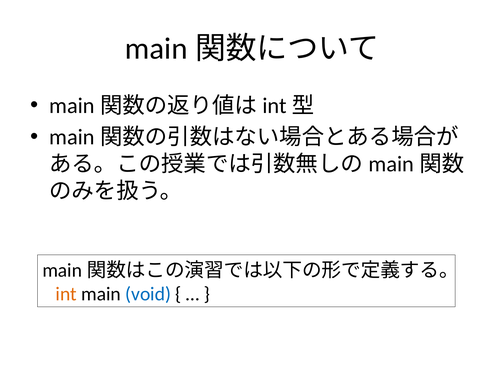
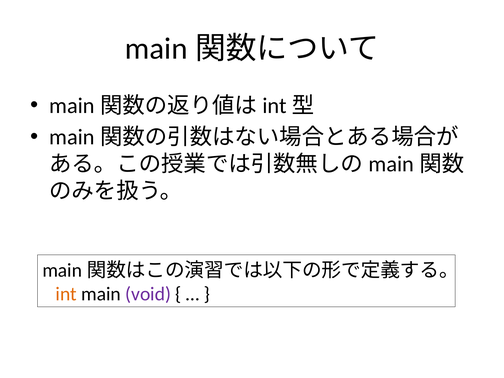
void colour: blue -> purple (148, 294)
